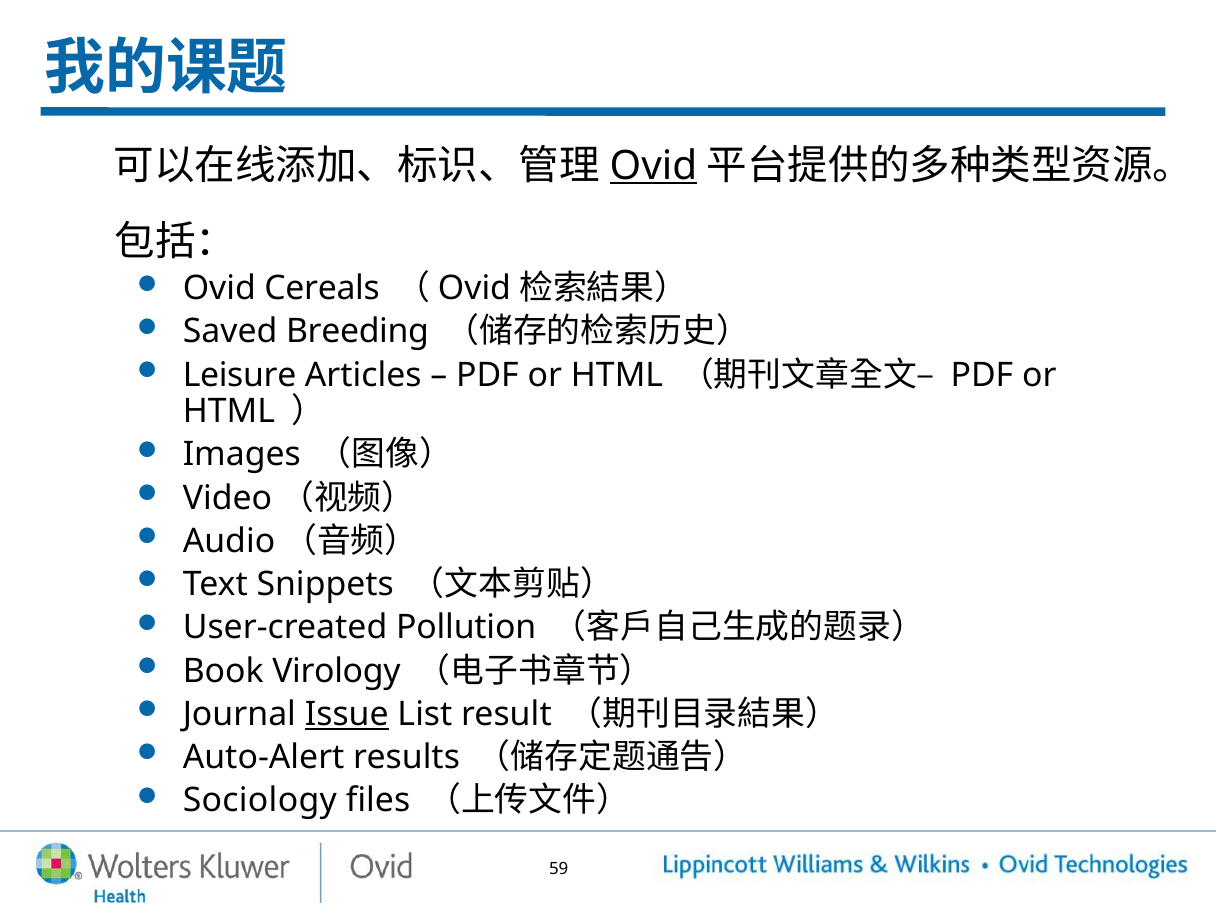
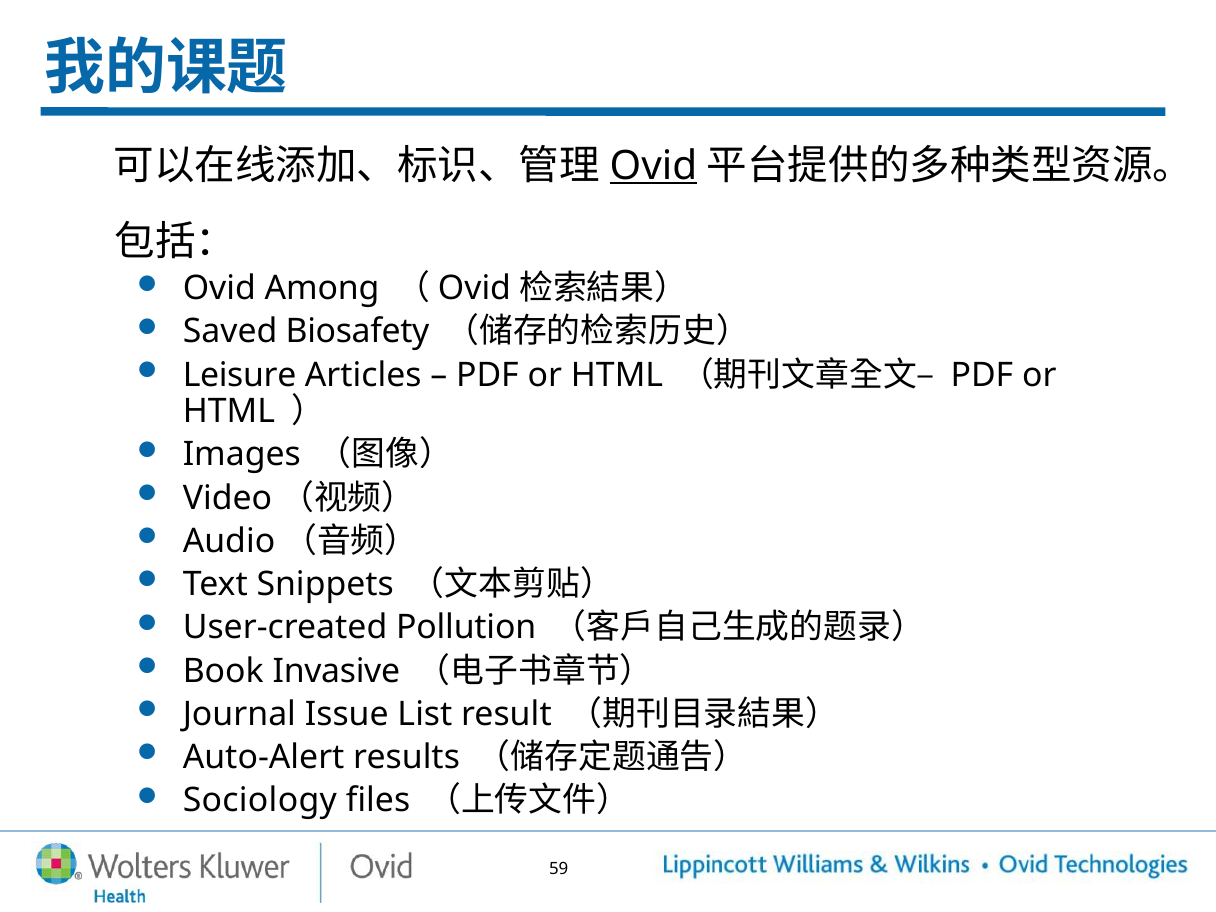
Cereals: Cereals -> Among (322, 289)
Breeding: Breeding -> Biosafety (358, 332)
Virology: Virology -> Invasive (336, 671)
Issue underline: present -> none (347, 714)
